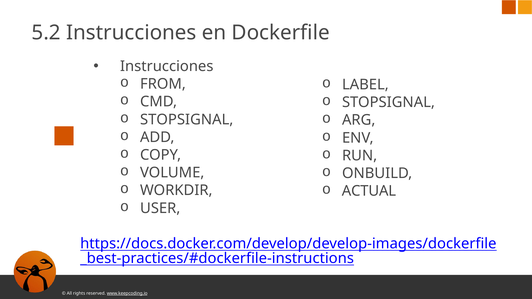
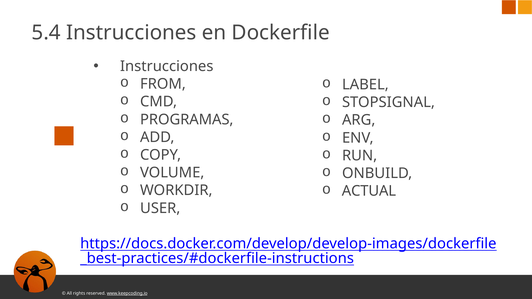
5.2: 5.2 -> 5.4 (46, 33)
STOPSIGNAL: STOPSIGNAL -> PROGRAMAS (187, 120)
